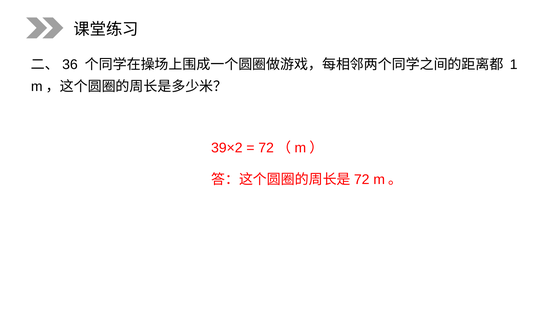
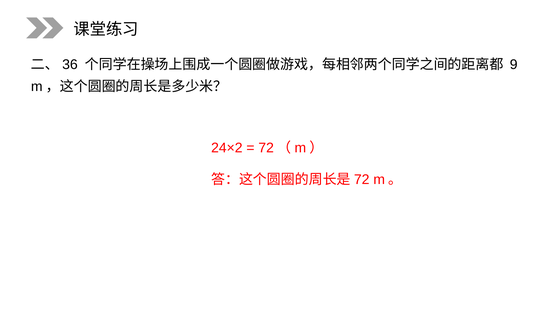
1: 1 -> 9 (514, 65)
39×2: 39×2 -> 24×2 (227, 148)
